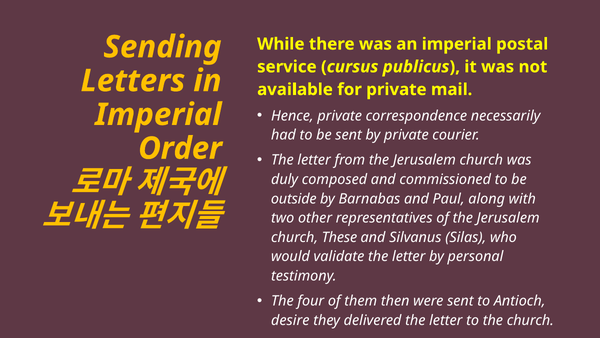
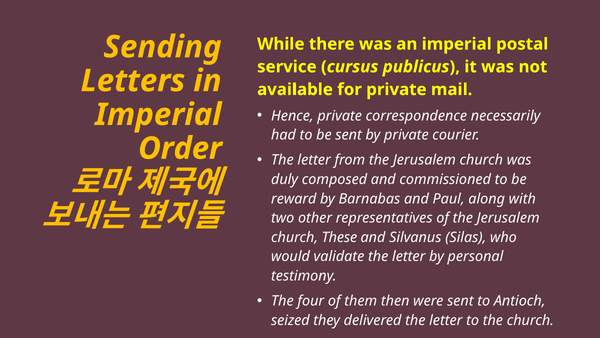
outside: outside -> reward (294, 198)
desire: desire -> seized (290, 320)
